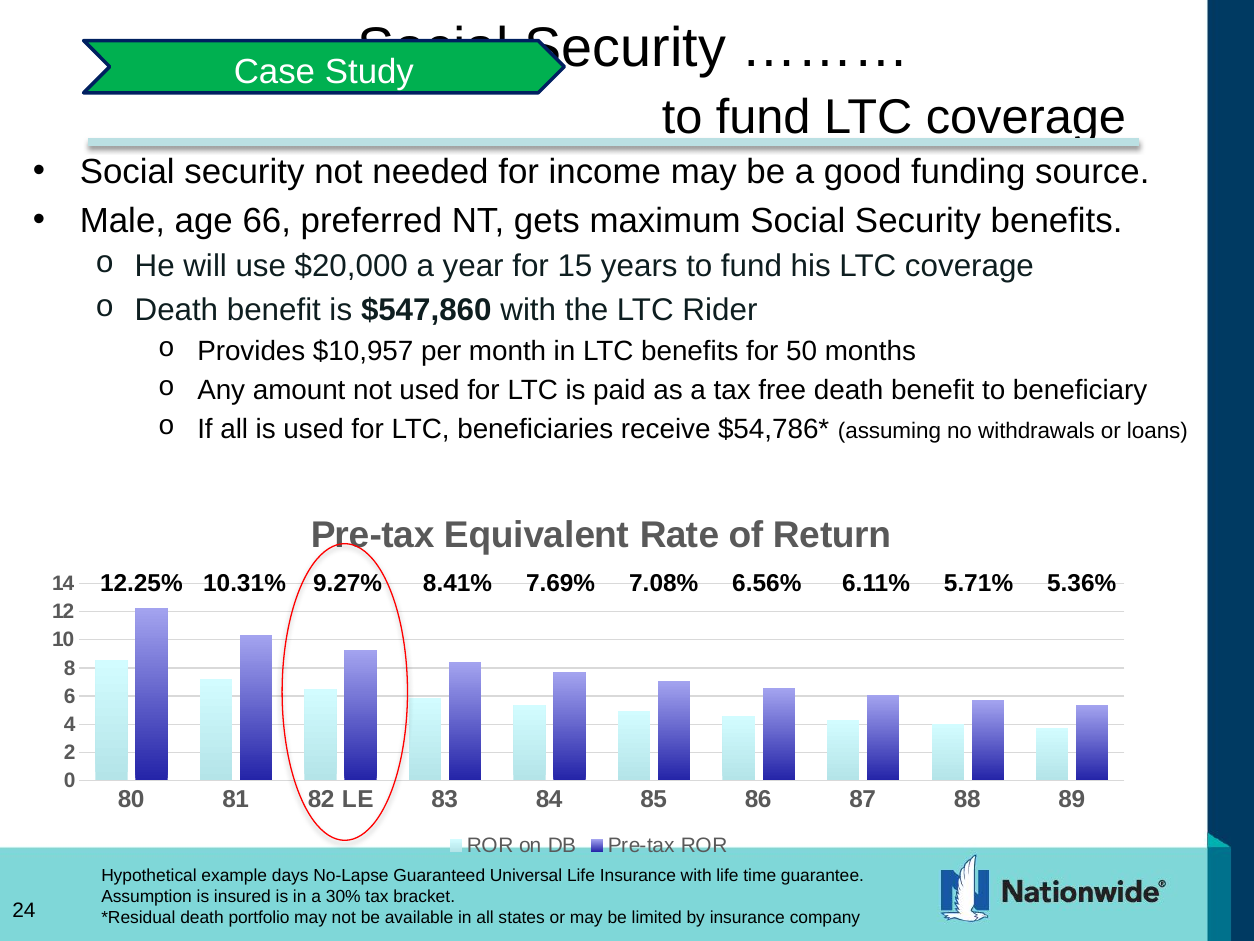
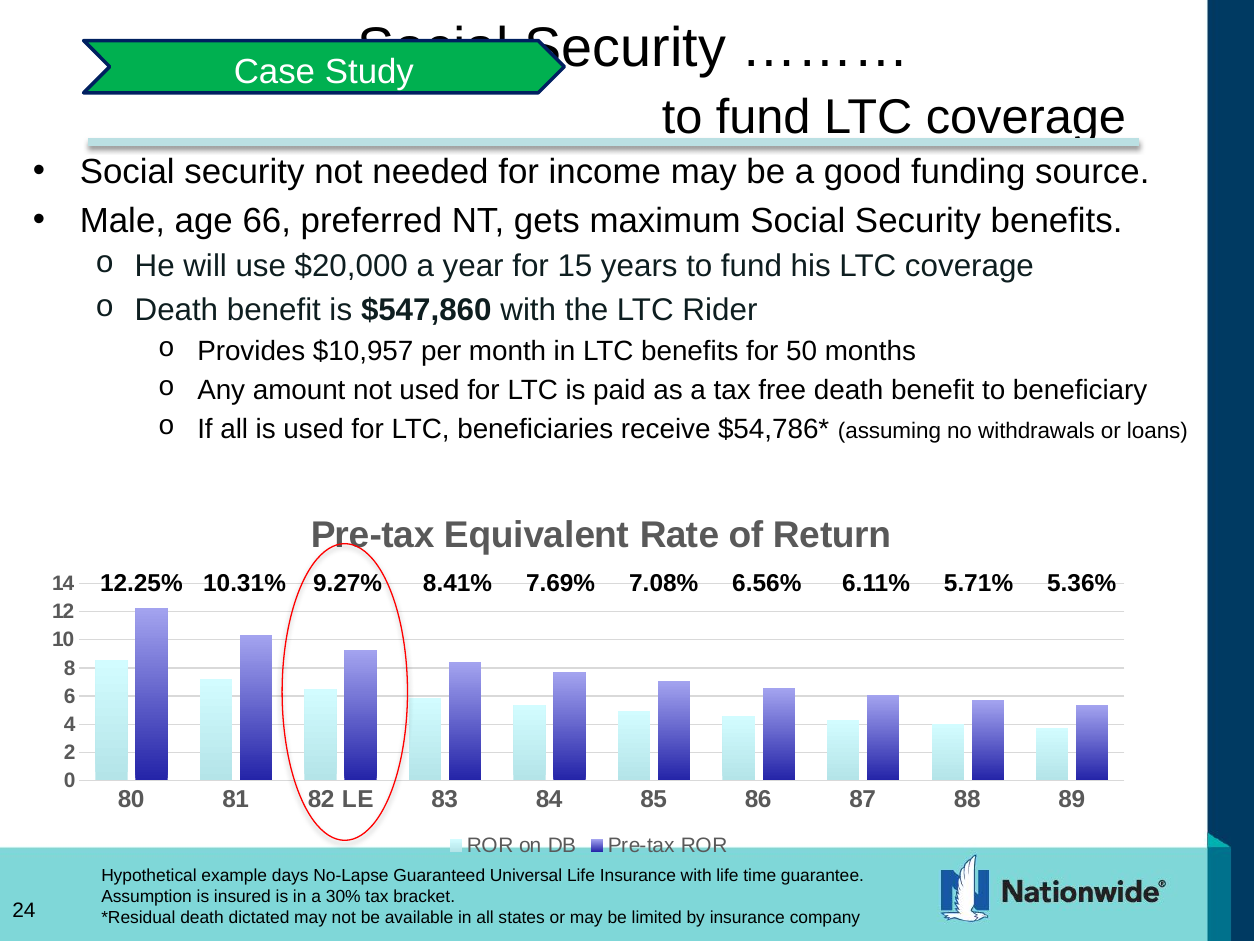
portfolio: portfolio -> dictated (259, 917)
